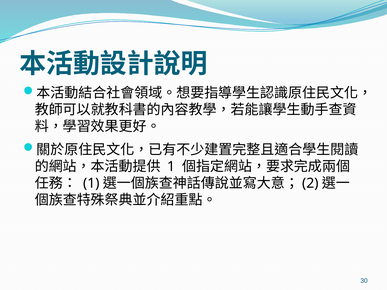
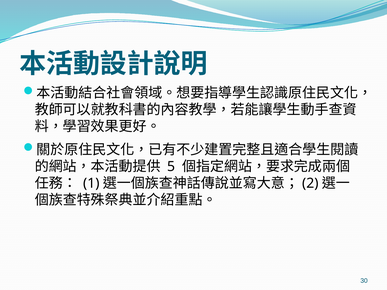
1: 1 -> 5 (171, 167)
